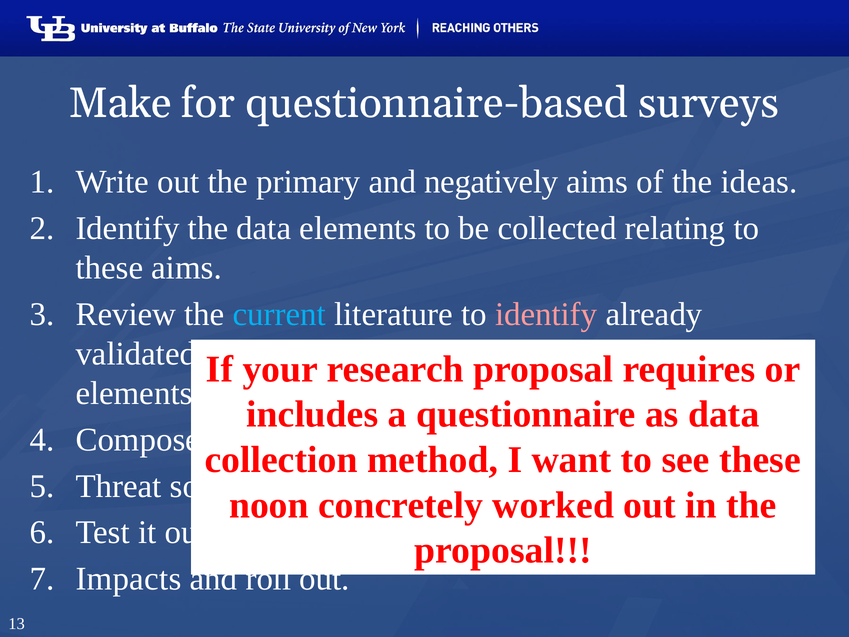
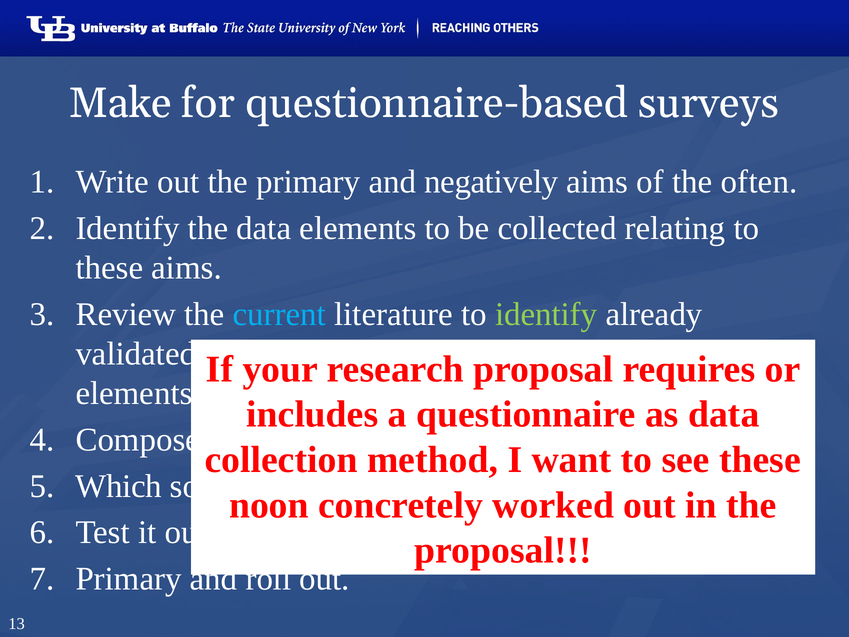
ideas: ideas -> often (759, 182)
identify colour: pink -> light green (546, 314)
Threat: Threat -> Which (119, 486)
Impacts: Impacts -> Primary (129, 578)
